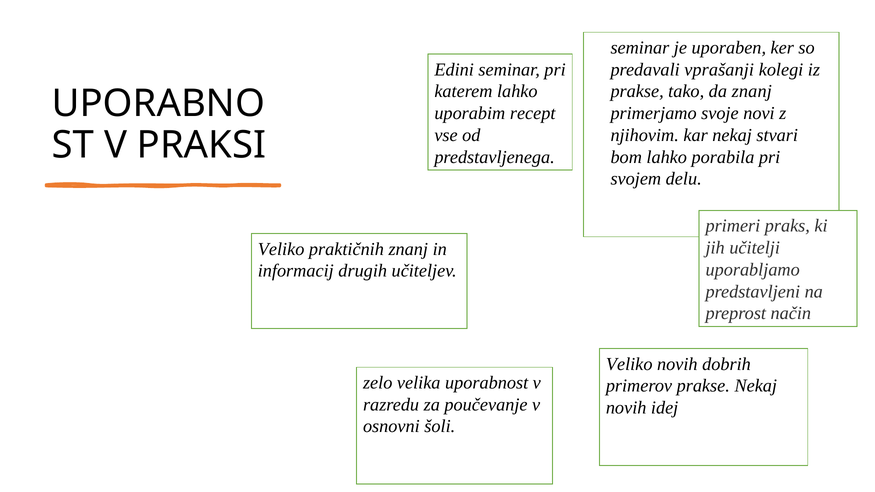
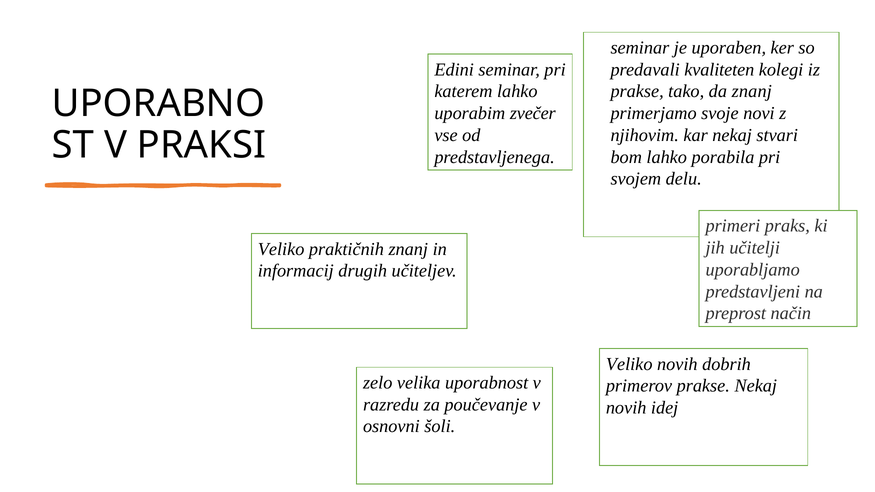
vprašanji: vprašanji -> kvaliteten (719, 70)
recept: recept -> zvečer (533, 113)
